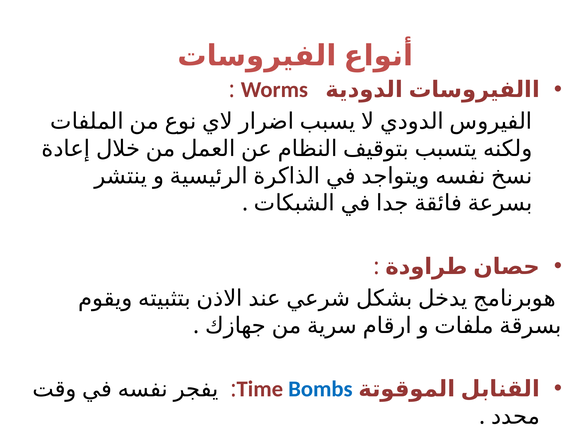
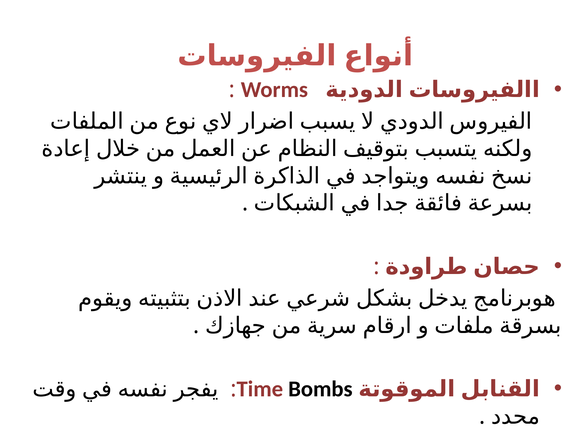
Bombs colour: blue -> black (320, 389)
